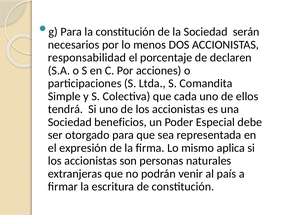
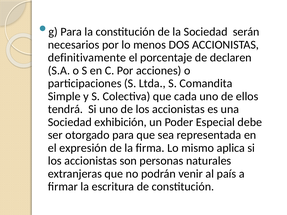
responsabilidad: responsabilidad -> definitivamente (87, 58)
beneficios: beneficios -> exhibición (121, 122)
